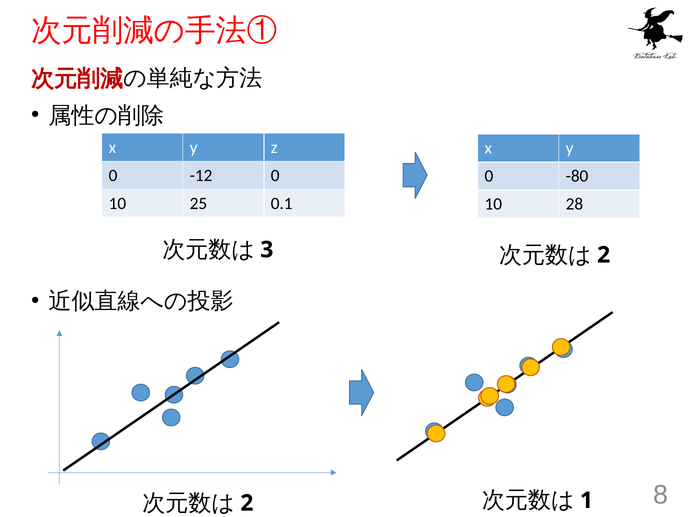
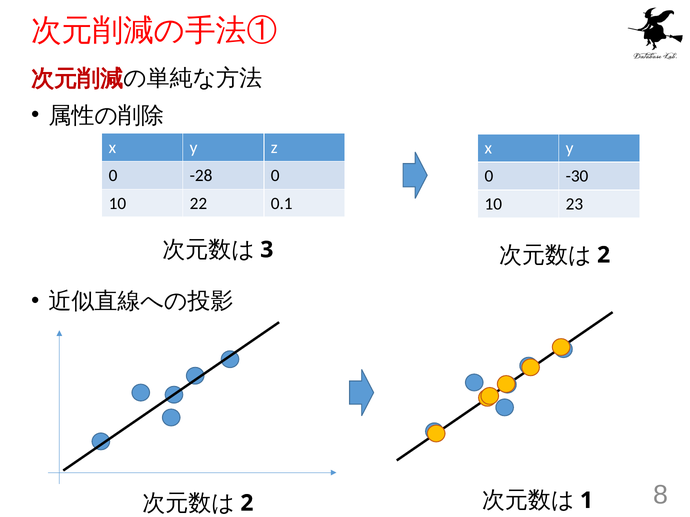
-12: -12 -> -28 (201, 176)
-80: -80 -> -30 (577, 176)
25: 25 -> 22 (198, 204)
28: 28 -> 23 (574, 204)
